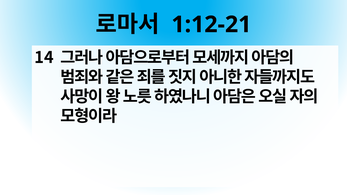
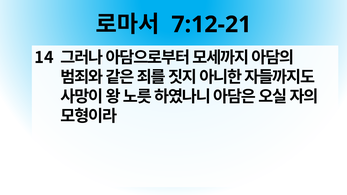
1:12-21: 1:12-21 -> 7:12-21 (211, 25)
